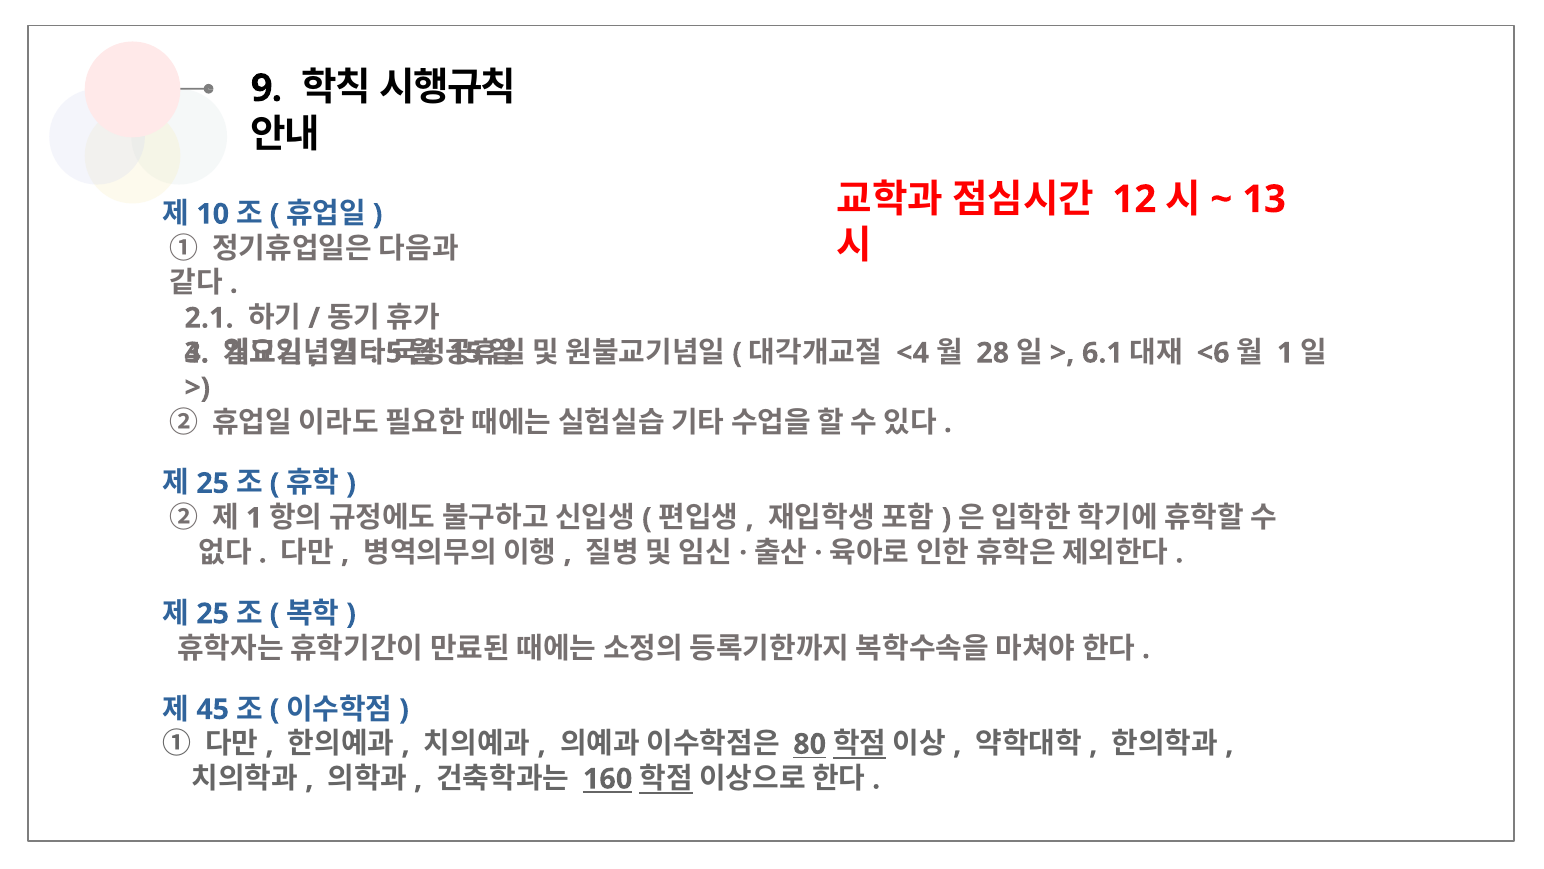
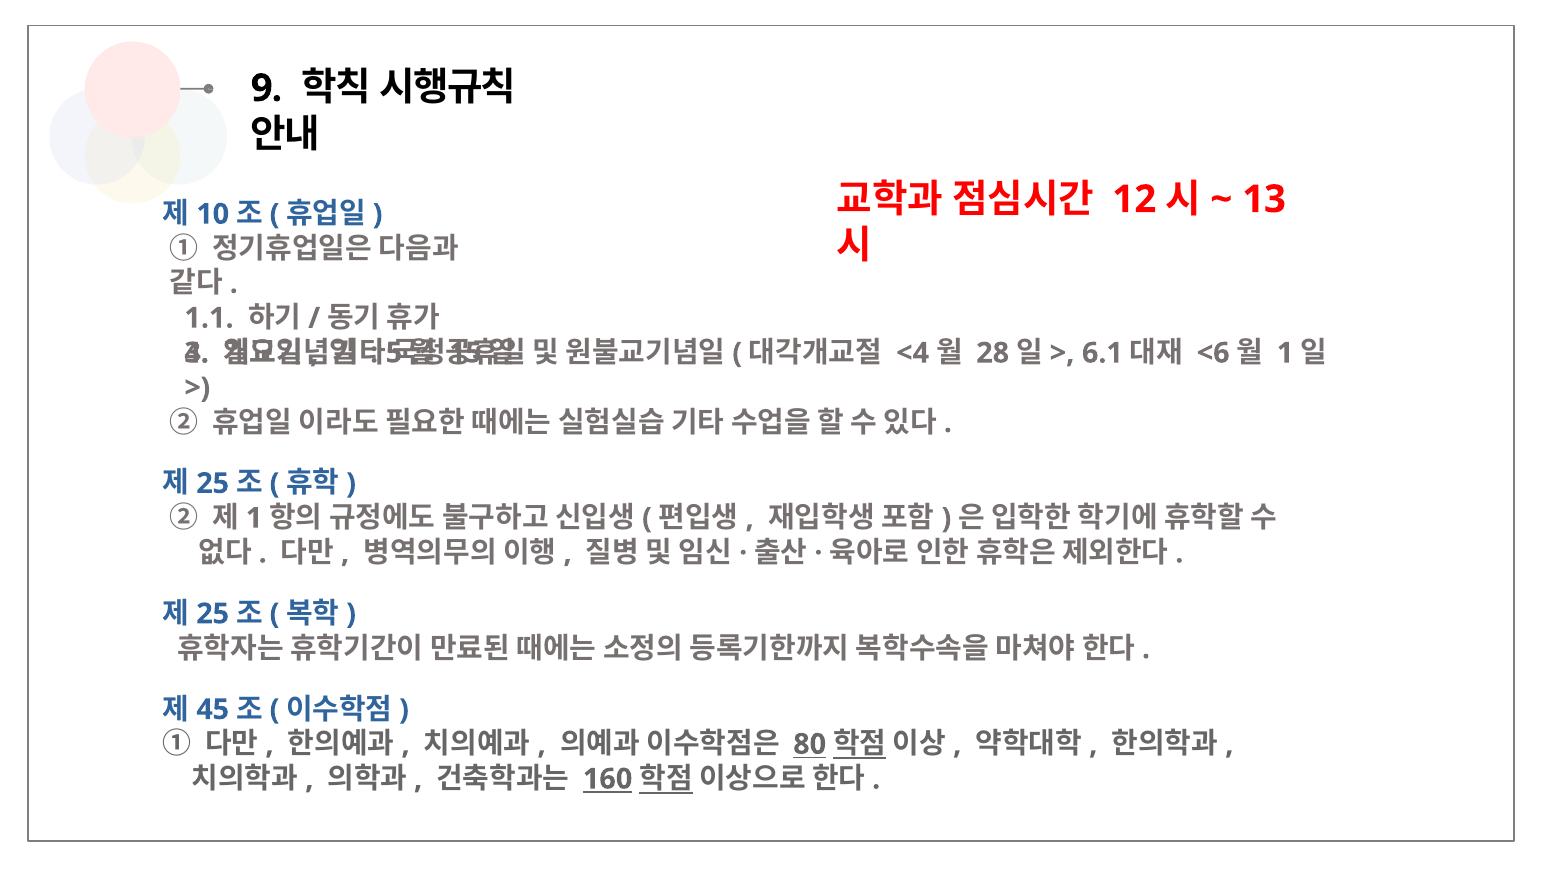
2.1: 2.1 -> 1.1 (209, 318)
